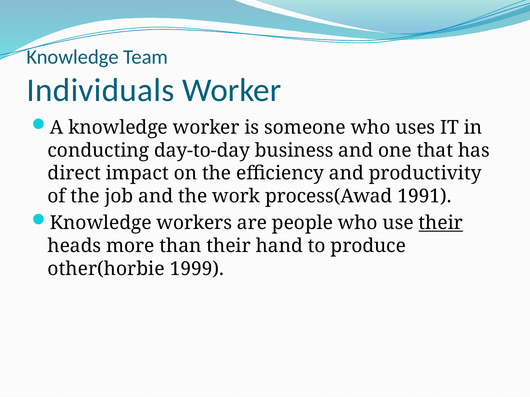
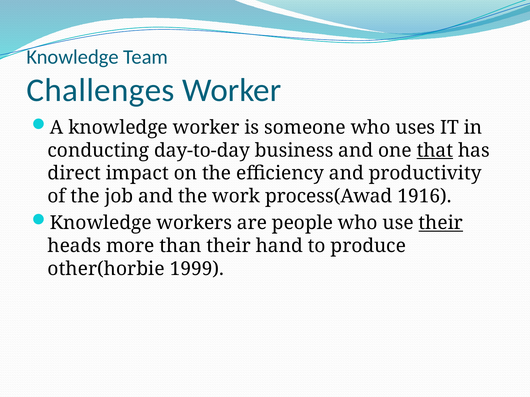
Individuals: Individuals -> Challenges (100, 90)
that underline: none -> present (435, 151)
1991: 1991 -> 1916 (424, 196)
